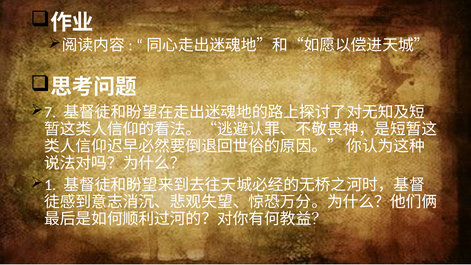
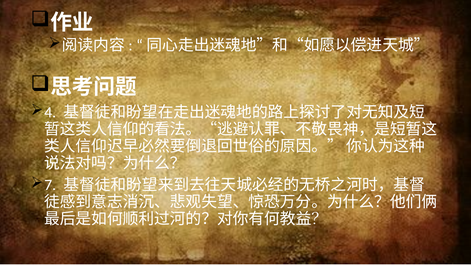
7: 7 -> 4 (50, 112)
1: 1 -> 7 (50, 185)
